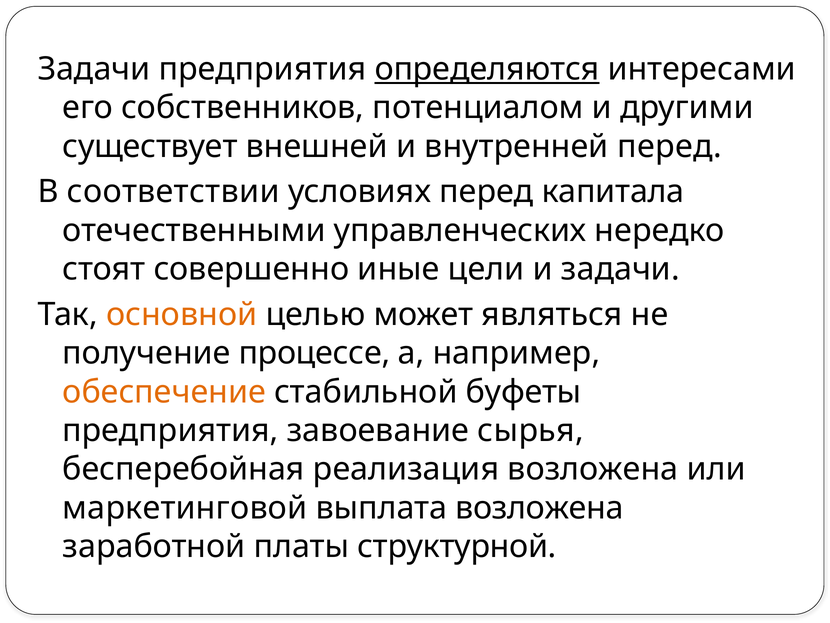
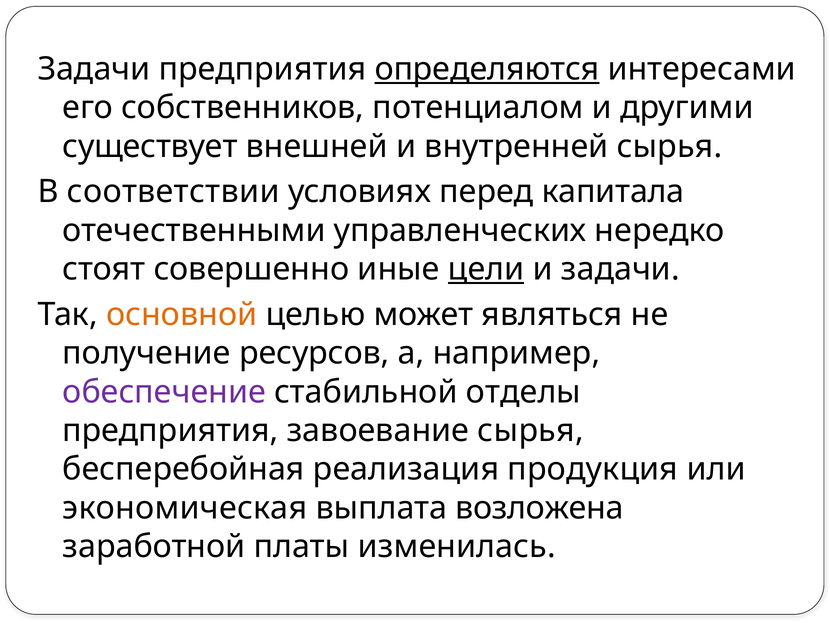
внутренней перед: перед -> сырья (670, 146)
цели underline: none -> present (486, 269)
процессе: процессе -> ресурсов (314, 353)
обеспечение colour: orange -> purple (164, 392)
буфеты: буфеты -> отделы (523, 392)
реализация возложена: возложена -> продукция (593, 469)
маркетинговой: маркетинговой -> экономическая (185, 508)
структурной: структурной -> изменилась (457, 546)
